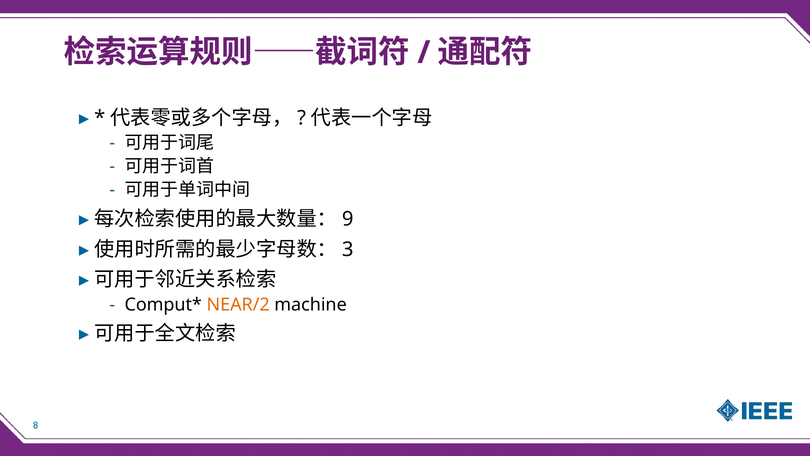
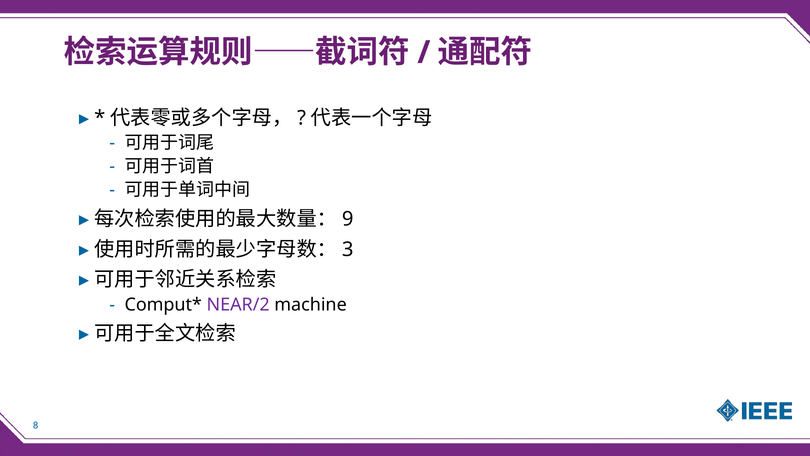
NEAR/2 colour: orange -> purple (238, 304)
